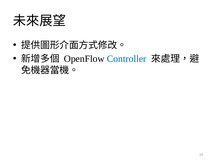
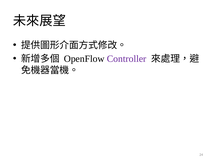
Controller colour: blue -> purple (127, 59)
